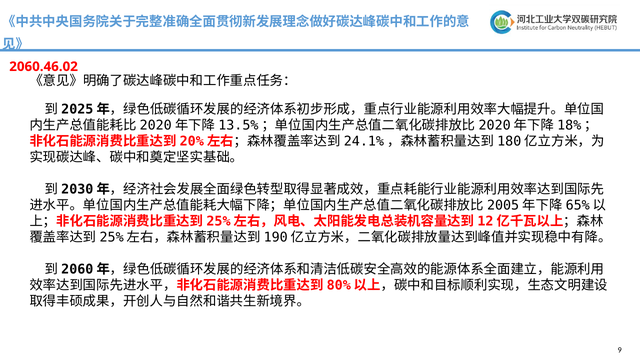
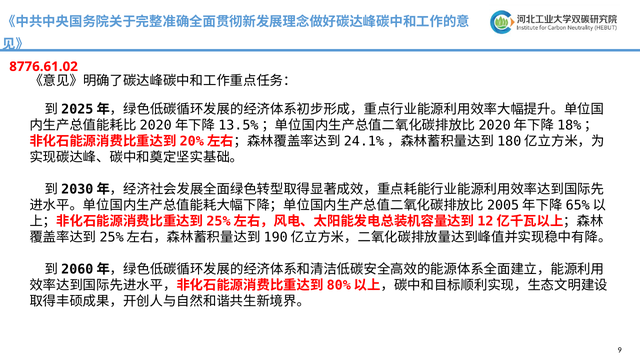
2060.46.02: 2060.46.02 -> 8776.61.02 (44, 67)
